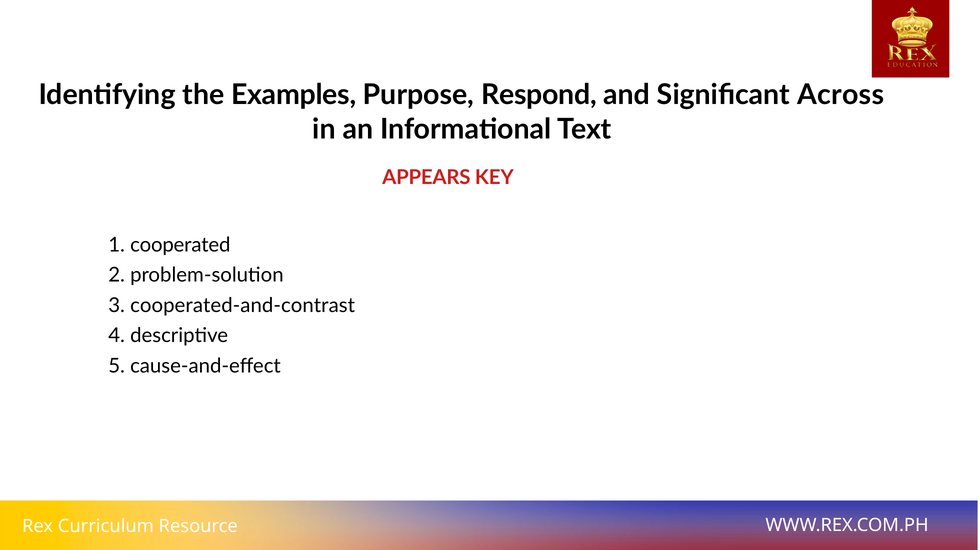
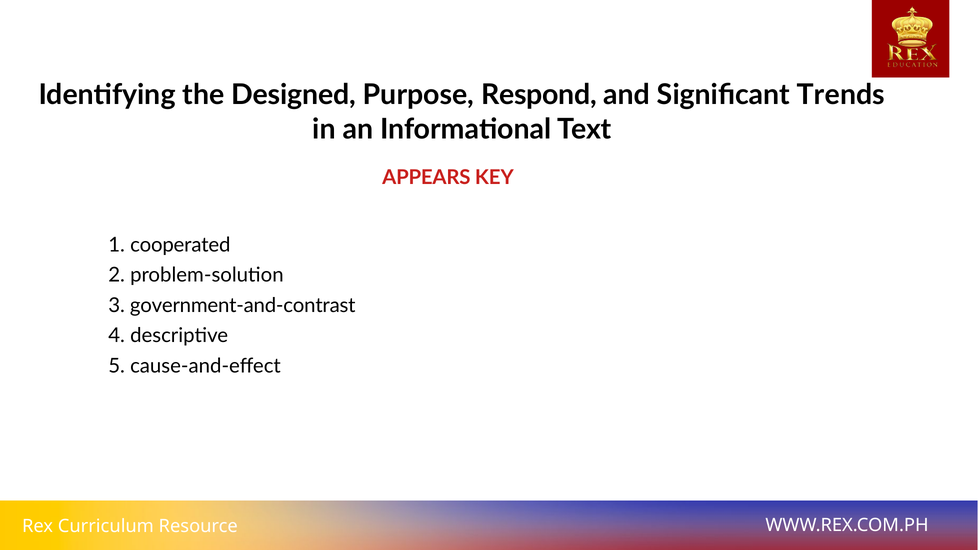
Examples: Examples -> Designed (294, 95)
Across: Across -> Trends (841, 95)
cooperated-and-contrast: cooperated-and-contrast -> government-and-contrast (243, 305)
